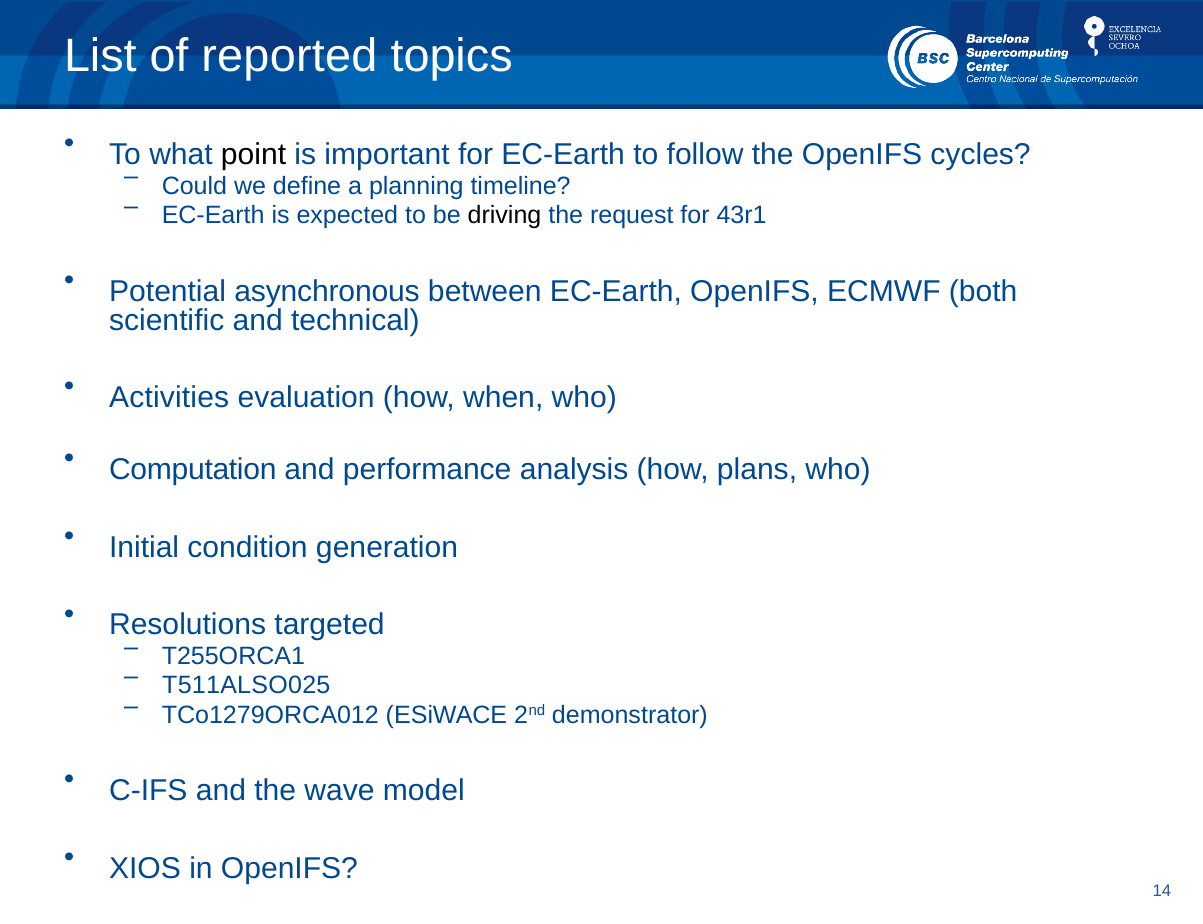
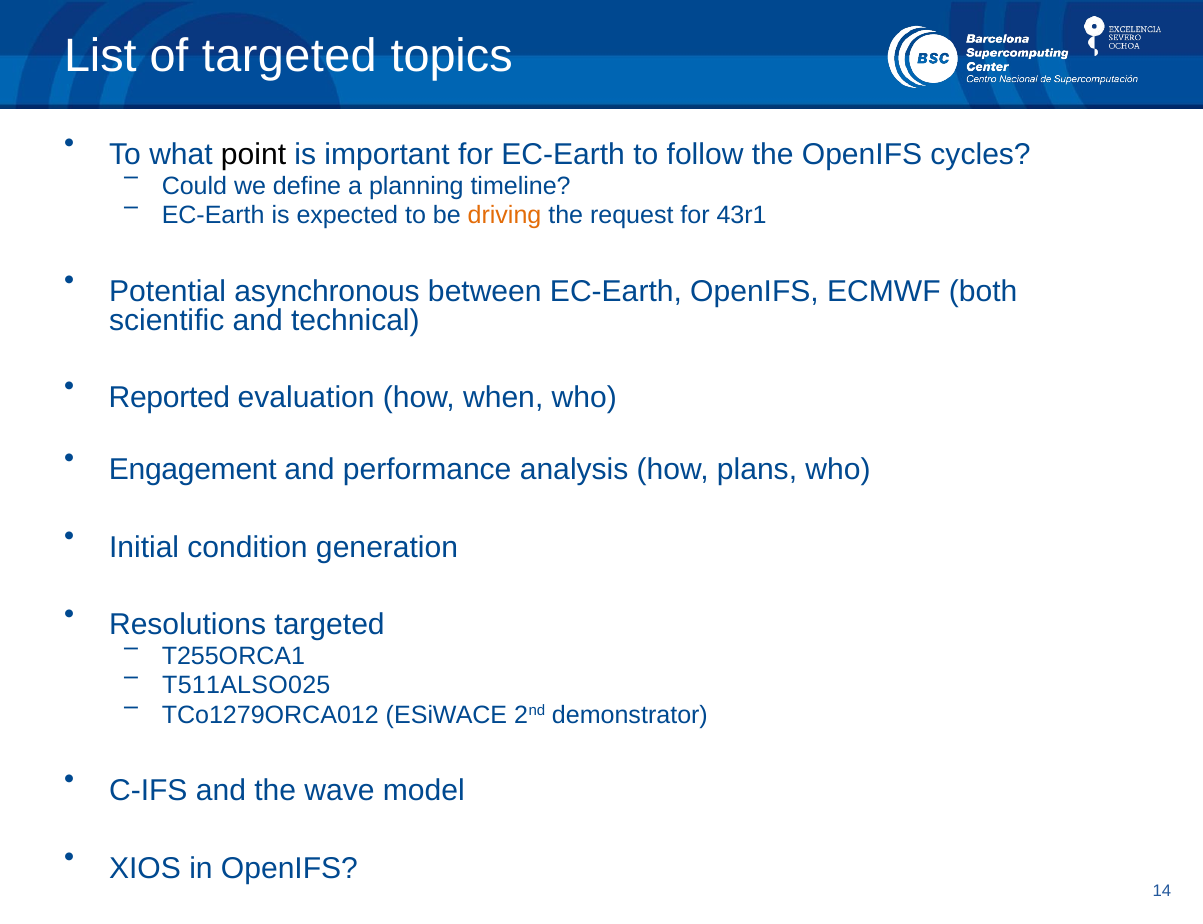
of reported: reported -> targeted (289, 56)
driving colour: black -> orange (505, 215)
Activities: Activities -> Reported (169, 398)
Computation: Computation -> Engagement (193, 469)
